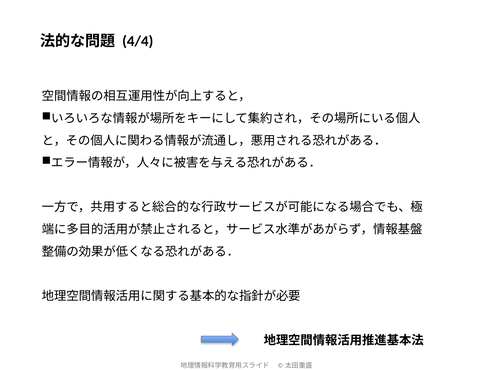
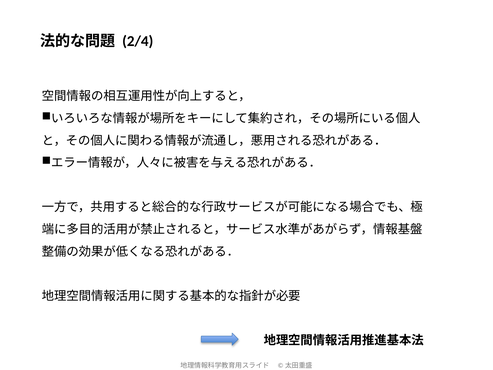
4/4: 4/4 -> 2/4 (138, 41)
